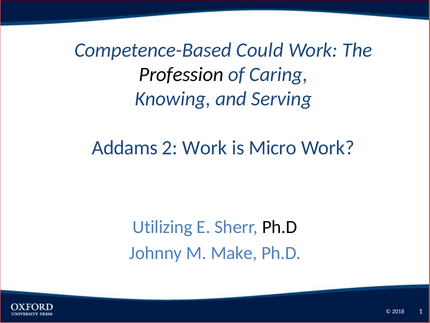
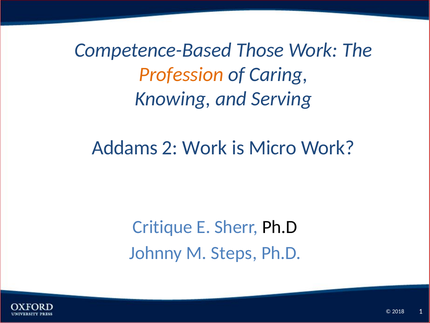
Could: Could -> Those (260, 50)
Profession colour: black -> orange (181, 74)
Utilizing: Utilizing -> Critique (163, 227)
Make: Make -> Steps (234, 253)
